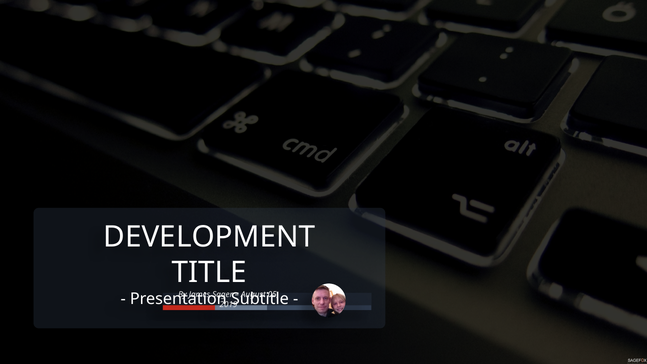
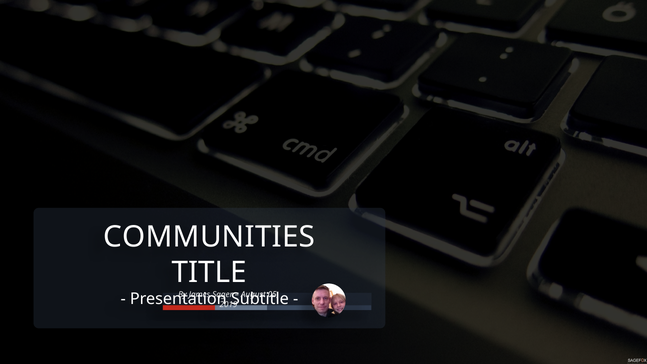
DEVELOPMENT: DEVELOPMENT -> COMMUNITIES (209, 237)
